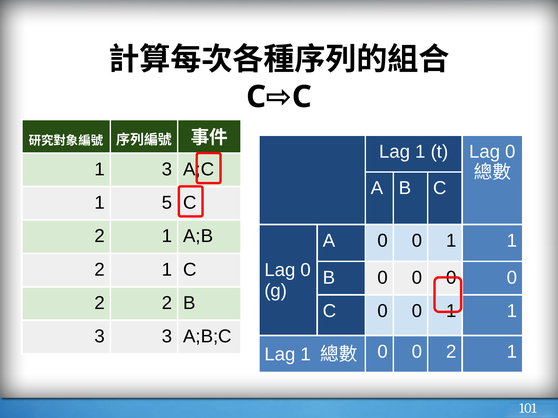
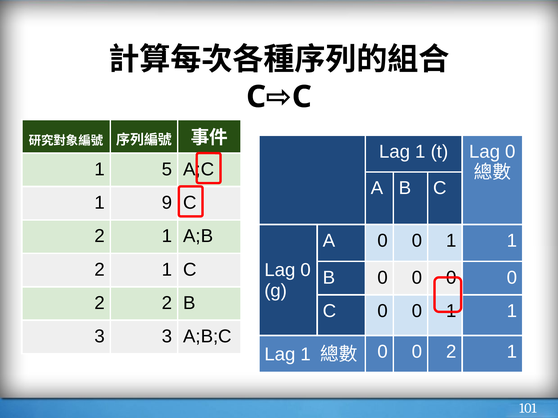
1 3: 3 -> 5 (167, 170)
5: 5 -> 9 (167, 203)
